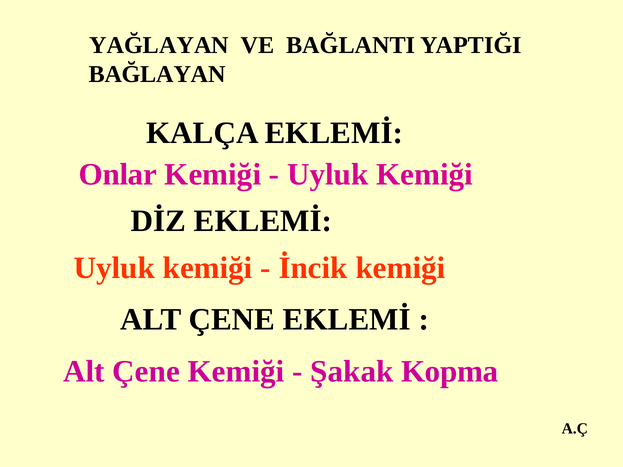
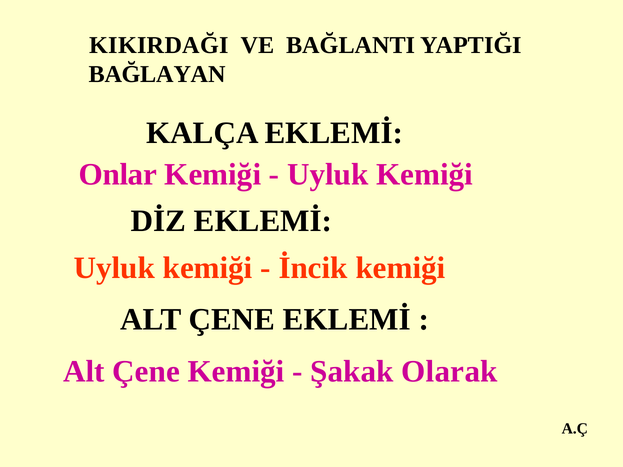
YAĞLAYAN: YAĞLAYAN -> KIKIRDAĞI (159, 45)
Kopma: Kopma -> Olarak (449, 372)
